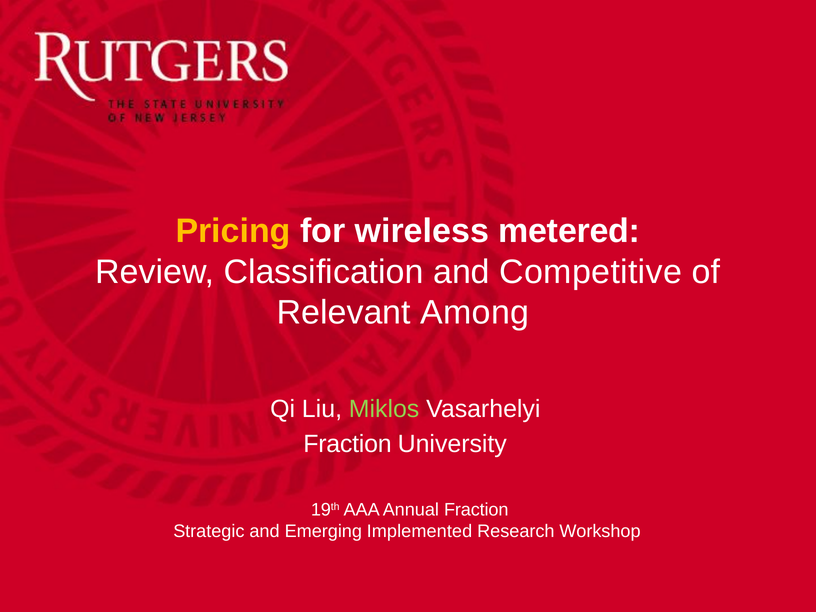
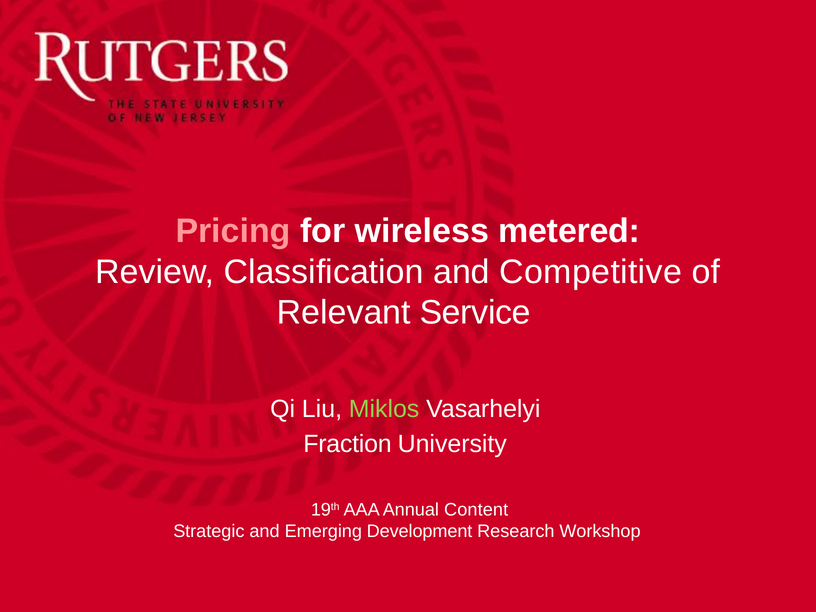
Pricing colour: yellow -> pink (233, 231)
Among: Among -> Service (475, 313)
Annual Fraction: Fraction -> Content (476, 510)
Implemented: Implemented -> Development (420, 531)
